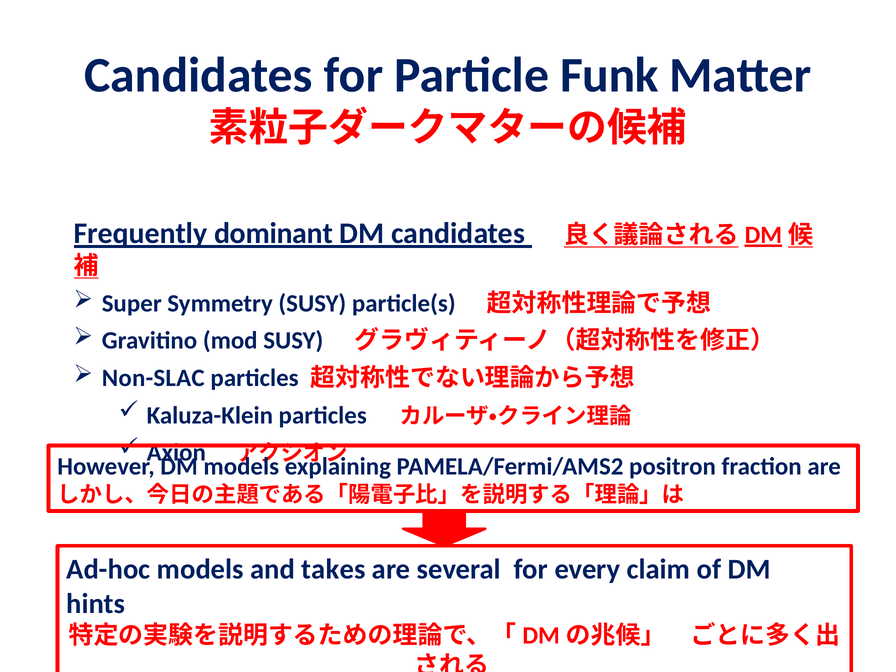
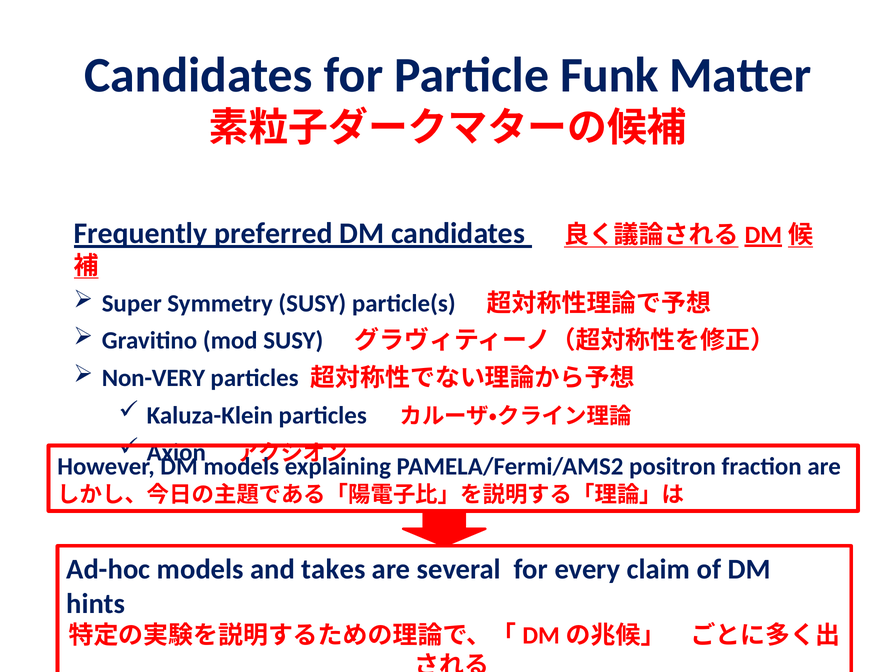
dominant: dominant -> preferred (273, 233)
Non-SLAC: Non-SLAC -> Non-VERY (153, 378)
